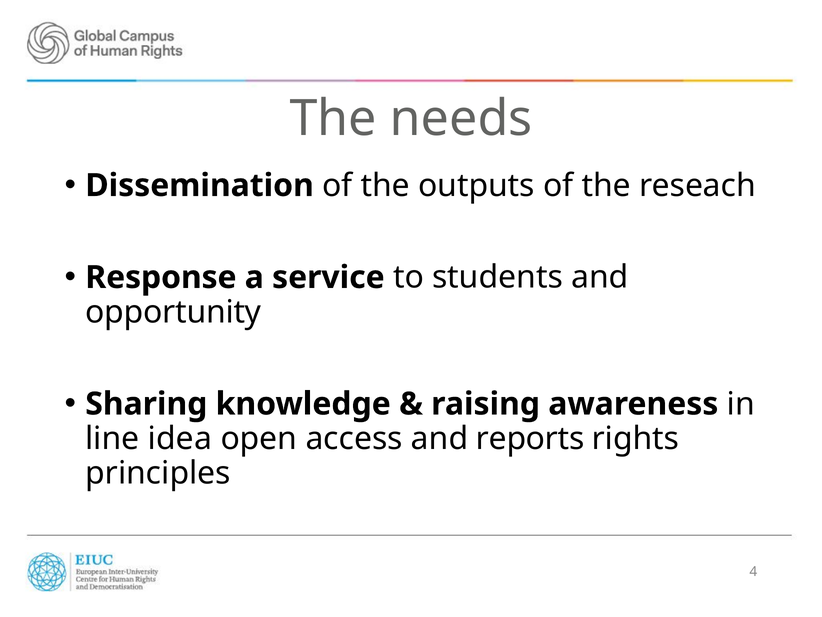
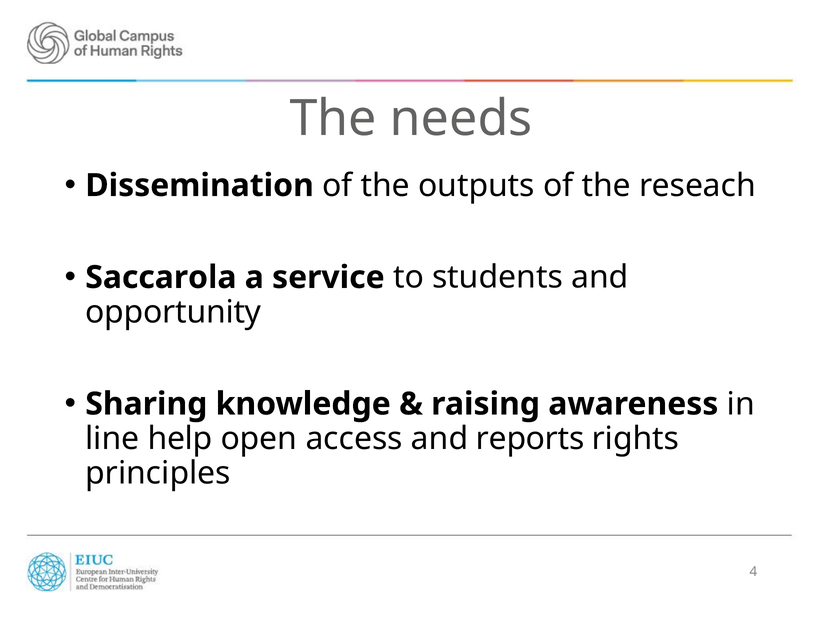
Response: Response -> Saccarola (161, 277)
idea: idea -> help (180, 438)
